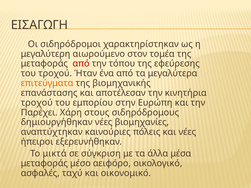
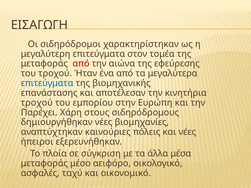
μεγαλύτερη αιωρούμενο: αιωρούμενο -> επιτεύγματα (99, 54)
τόπου: τόπου -> αιώνα (122, 64)
επιτεύγματα colour: orange -> blue (47, 83)
μικτά: μικτά -> πλοία (55, 154)
